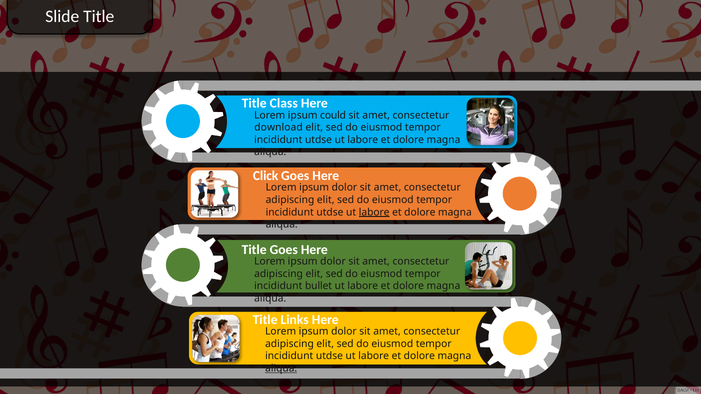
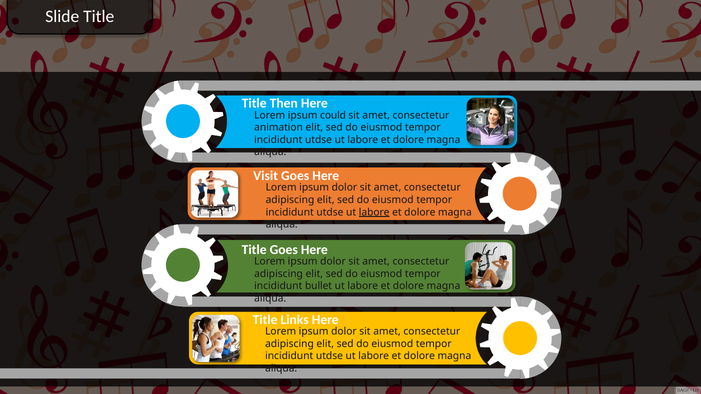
Class: Class -> Then (284, 103)
download: download -> animation (279, 128)
Click: Click -> Visit (266, 176)
aliqua underline: present -> none (281, 369)
